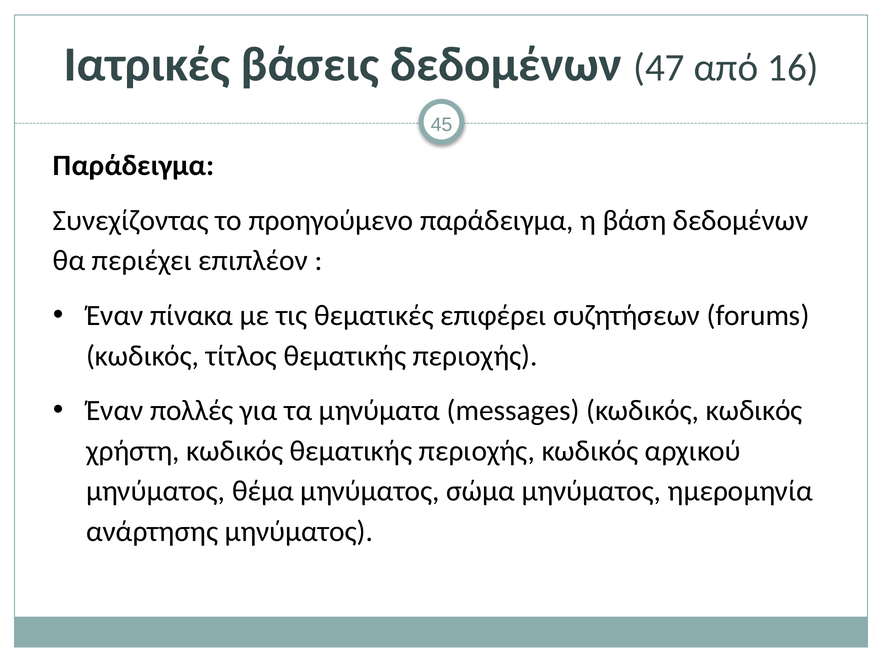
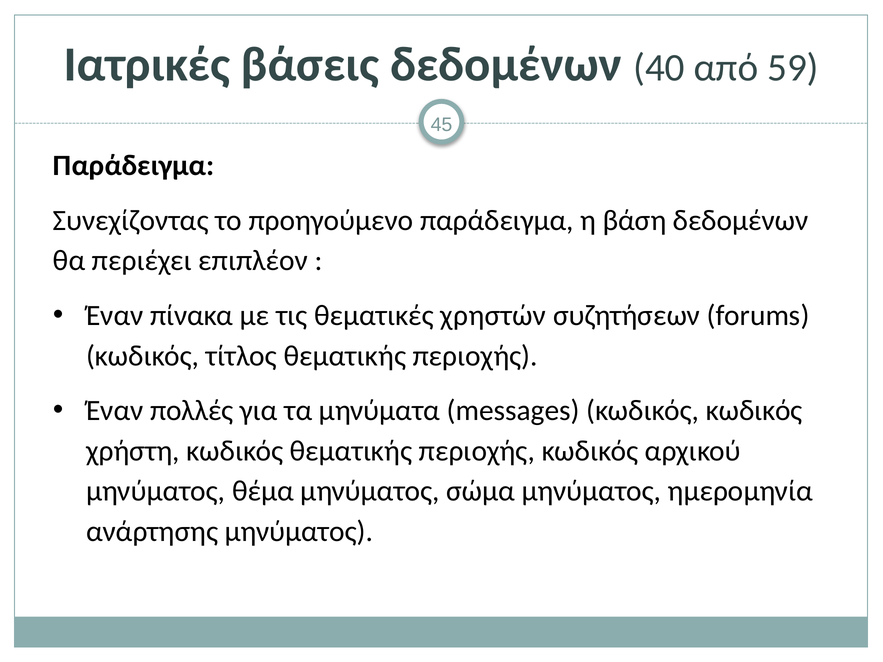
47: 47 -> 40 (659, 68)
16: 16 -> 59 (793, 68)
επιφέρει: επιφέρει -> χρηστών (493, 316)
